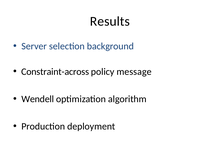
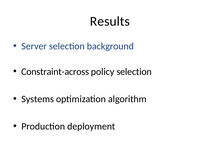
policy message: message -> selection (134, 72)
Wendell: Wendell -> Systems (38, 99)
